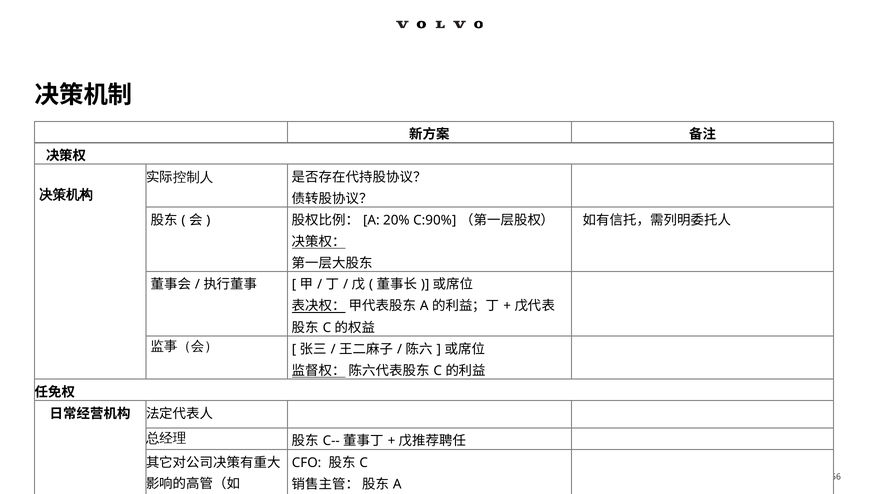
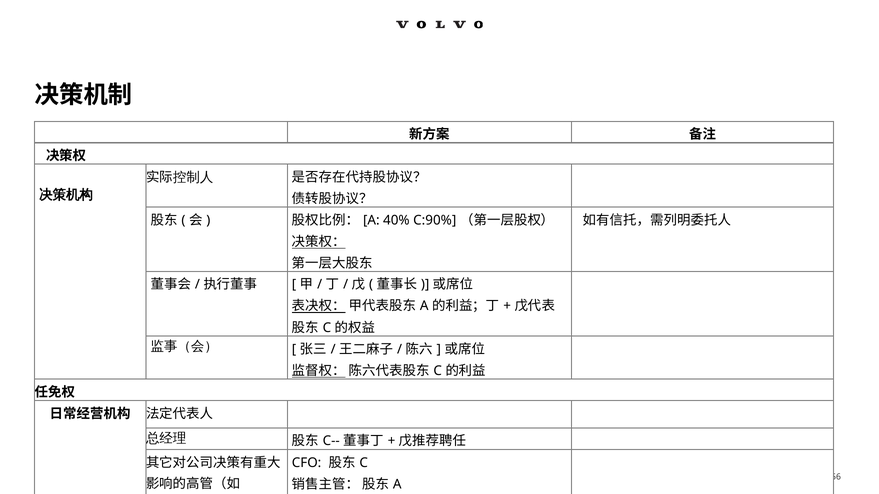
20%: 20% -> 40% (396, 220)
